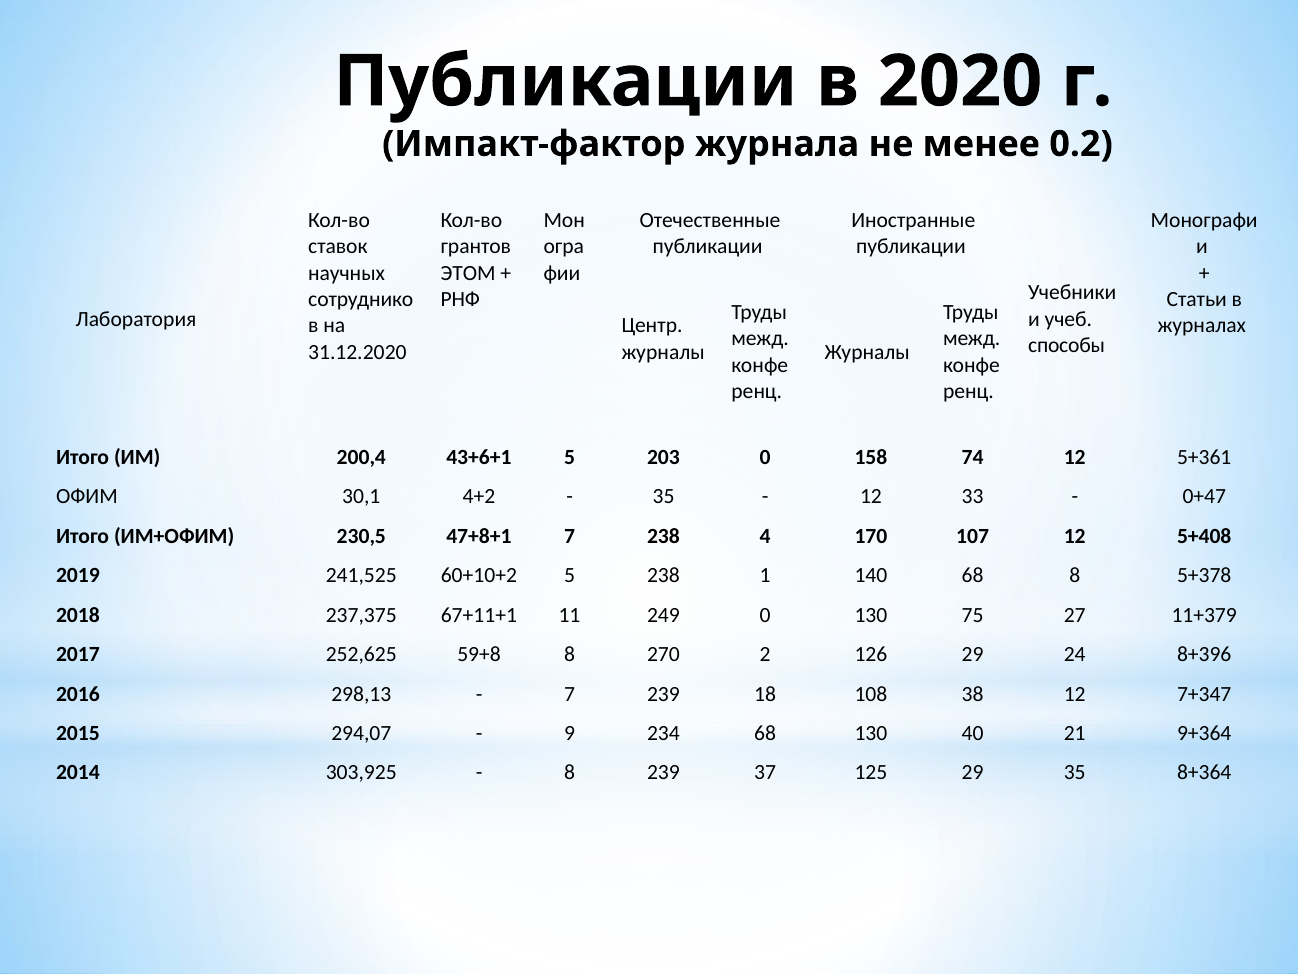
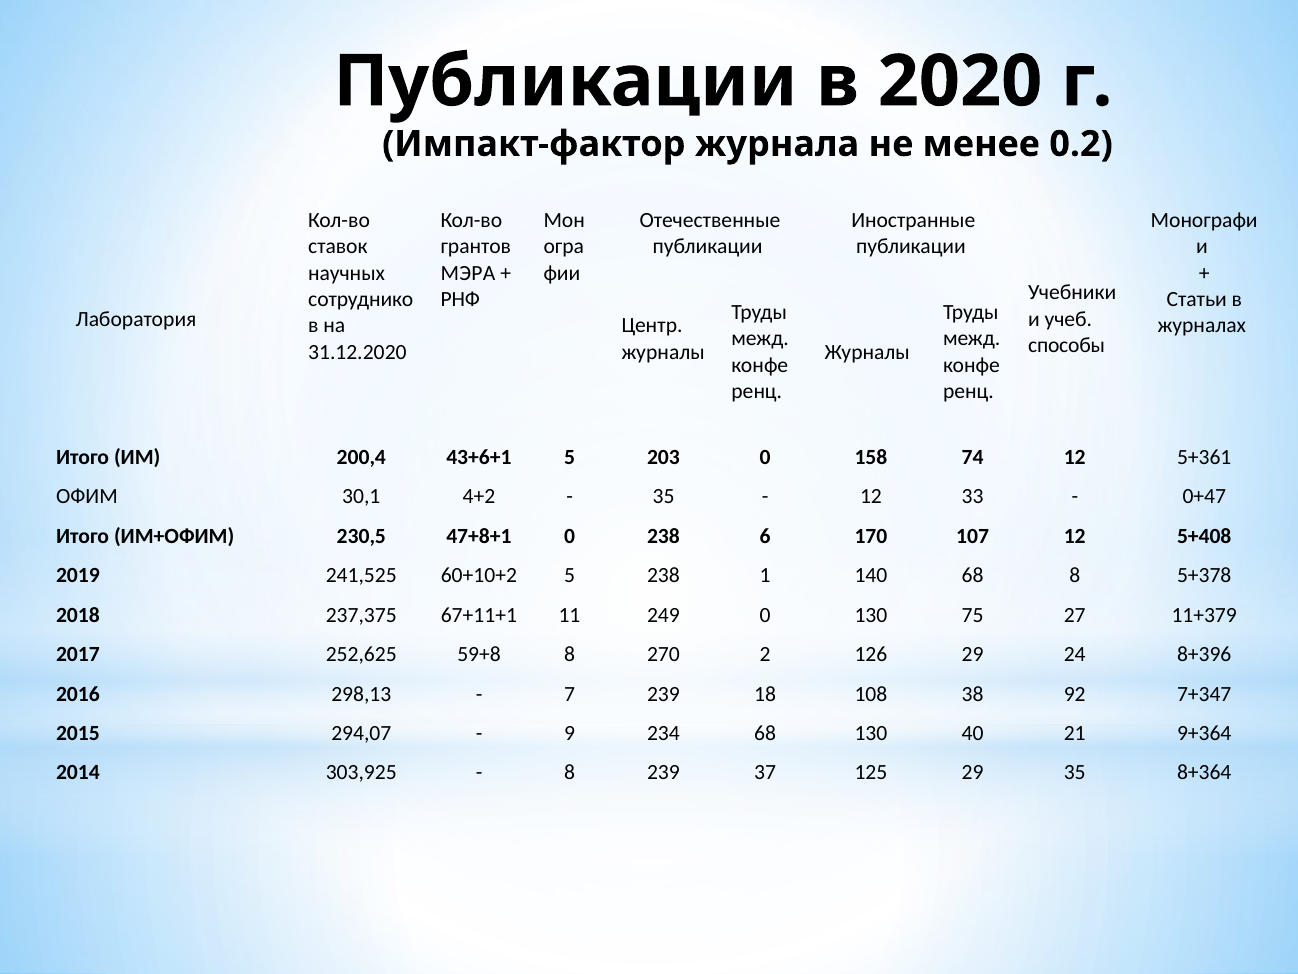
ЭТОМ: ЭТОМ -> МЭРА (468, 273)
47+8+1 7: 7 -> 0 (570, 536)
4: 4 -> 6 (765, 536)
38 12: 12 -> 92 (1075, 694)
